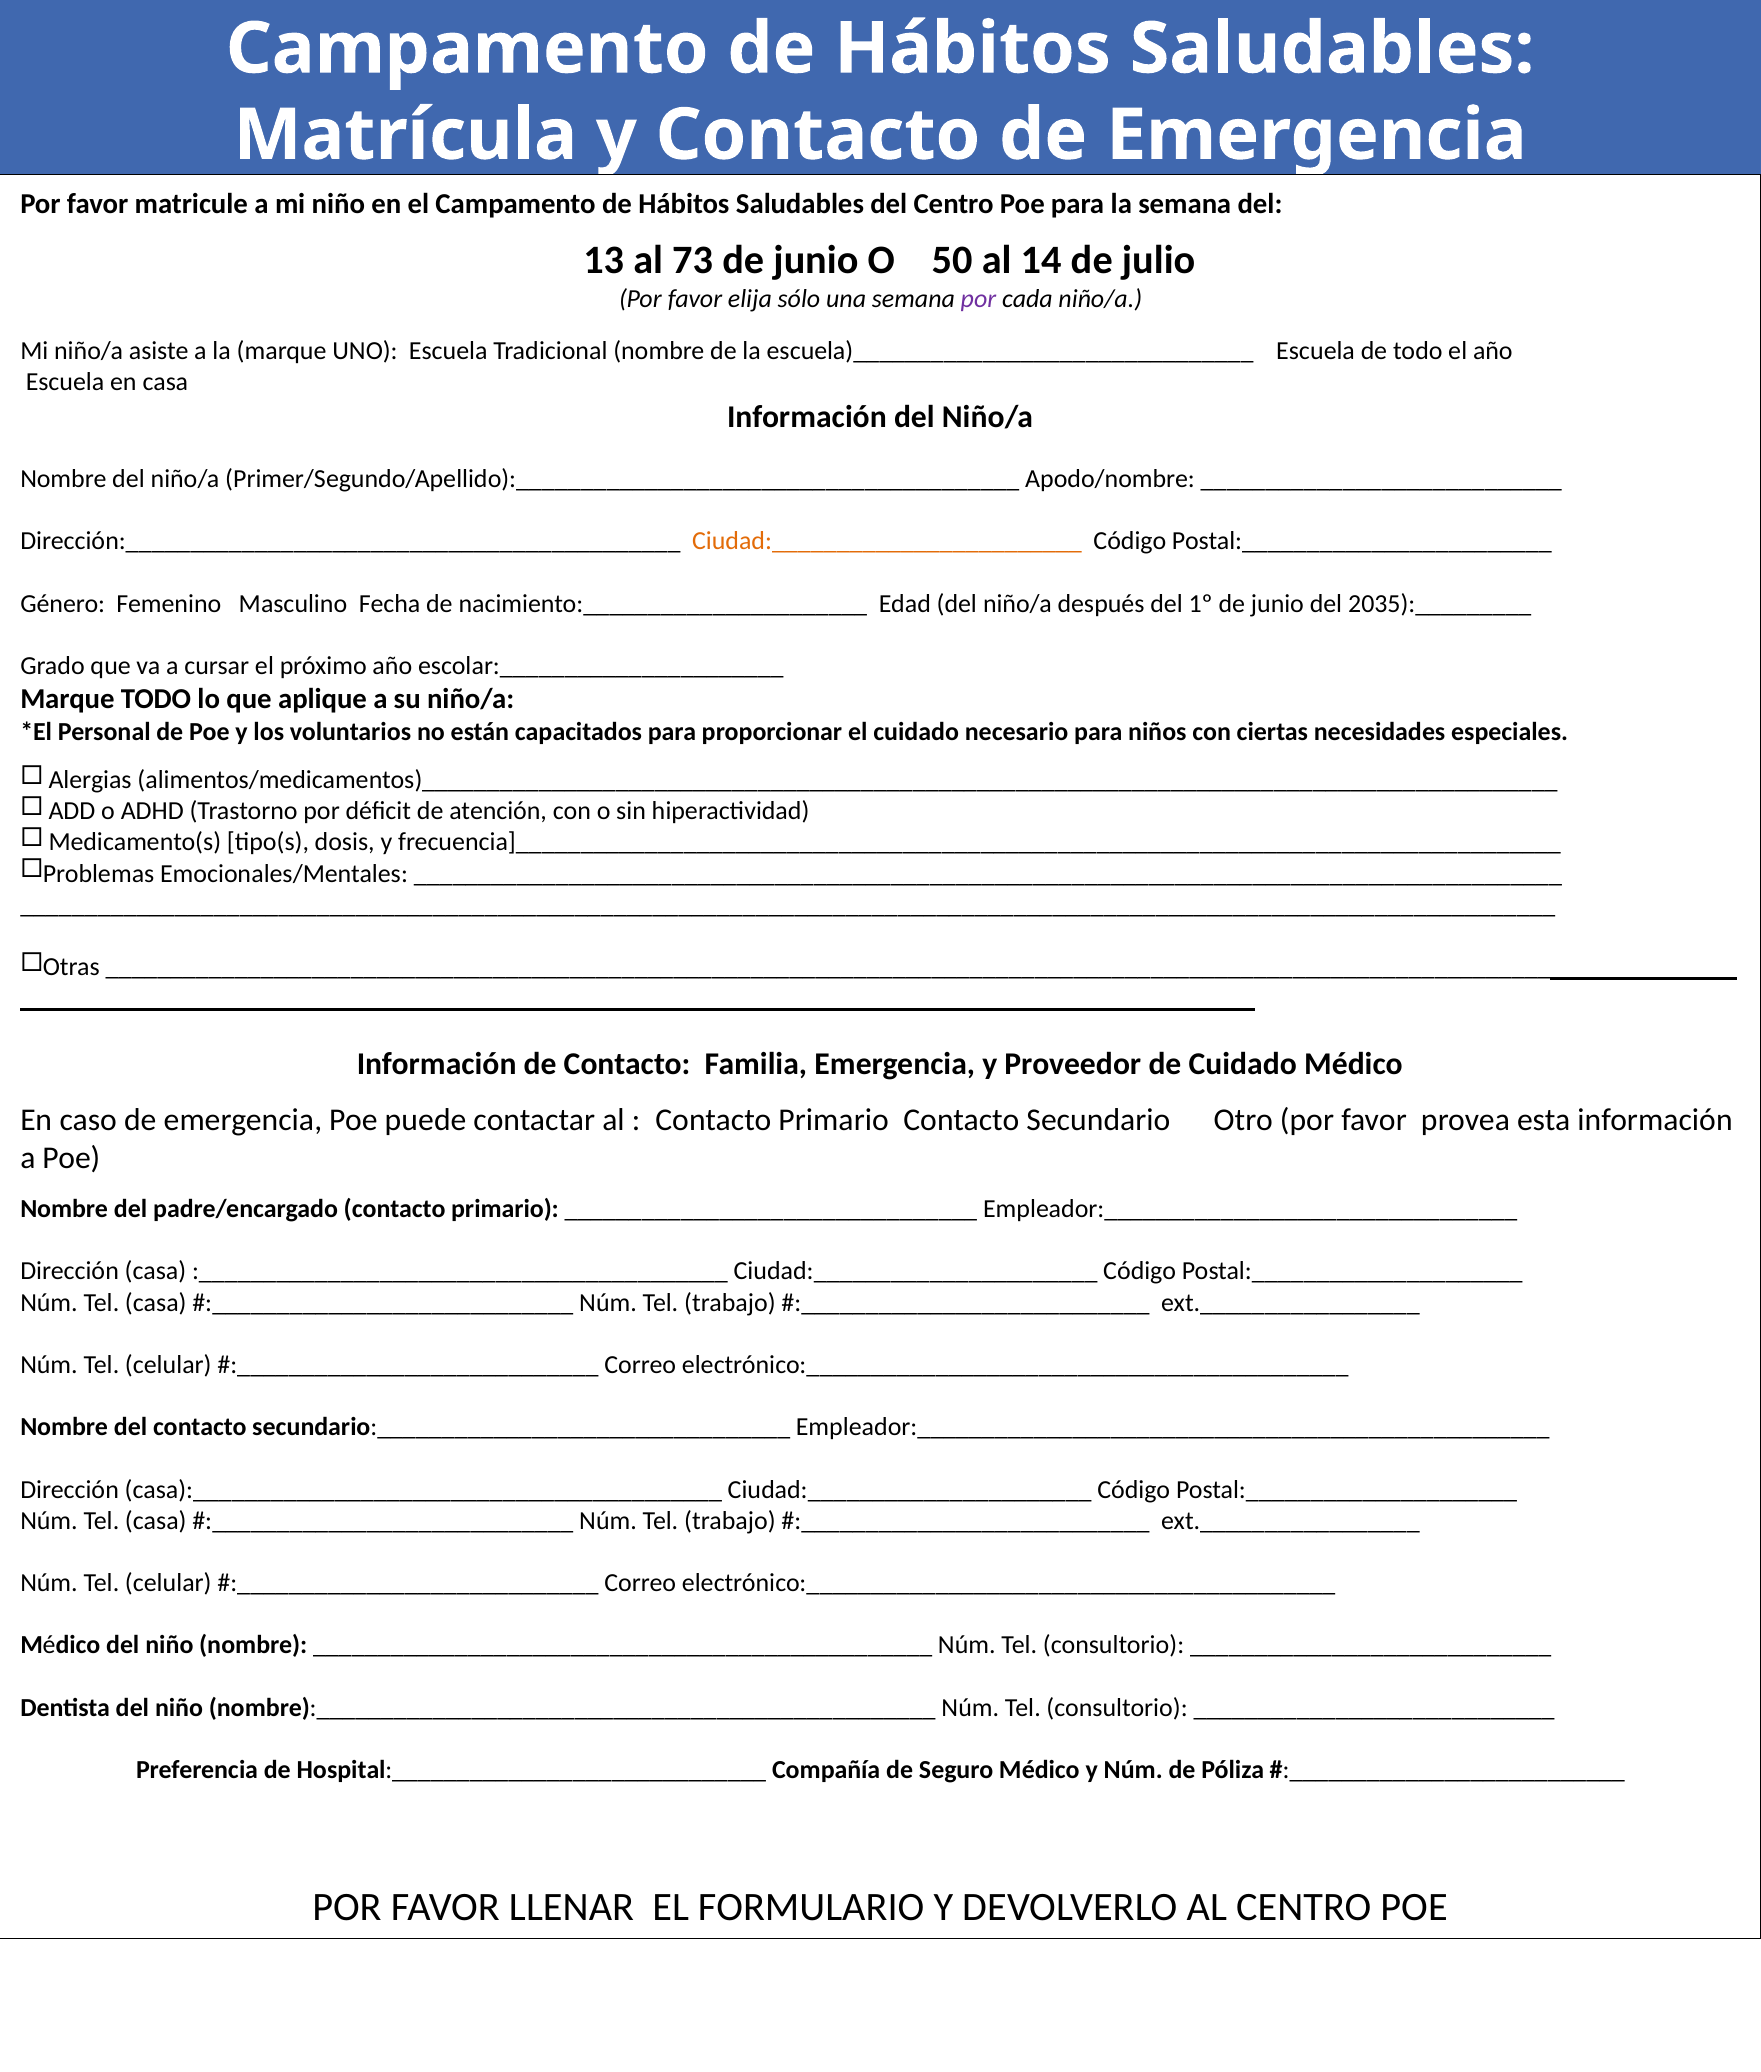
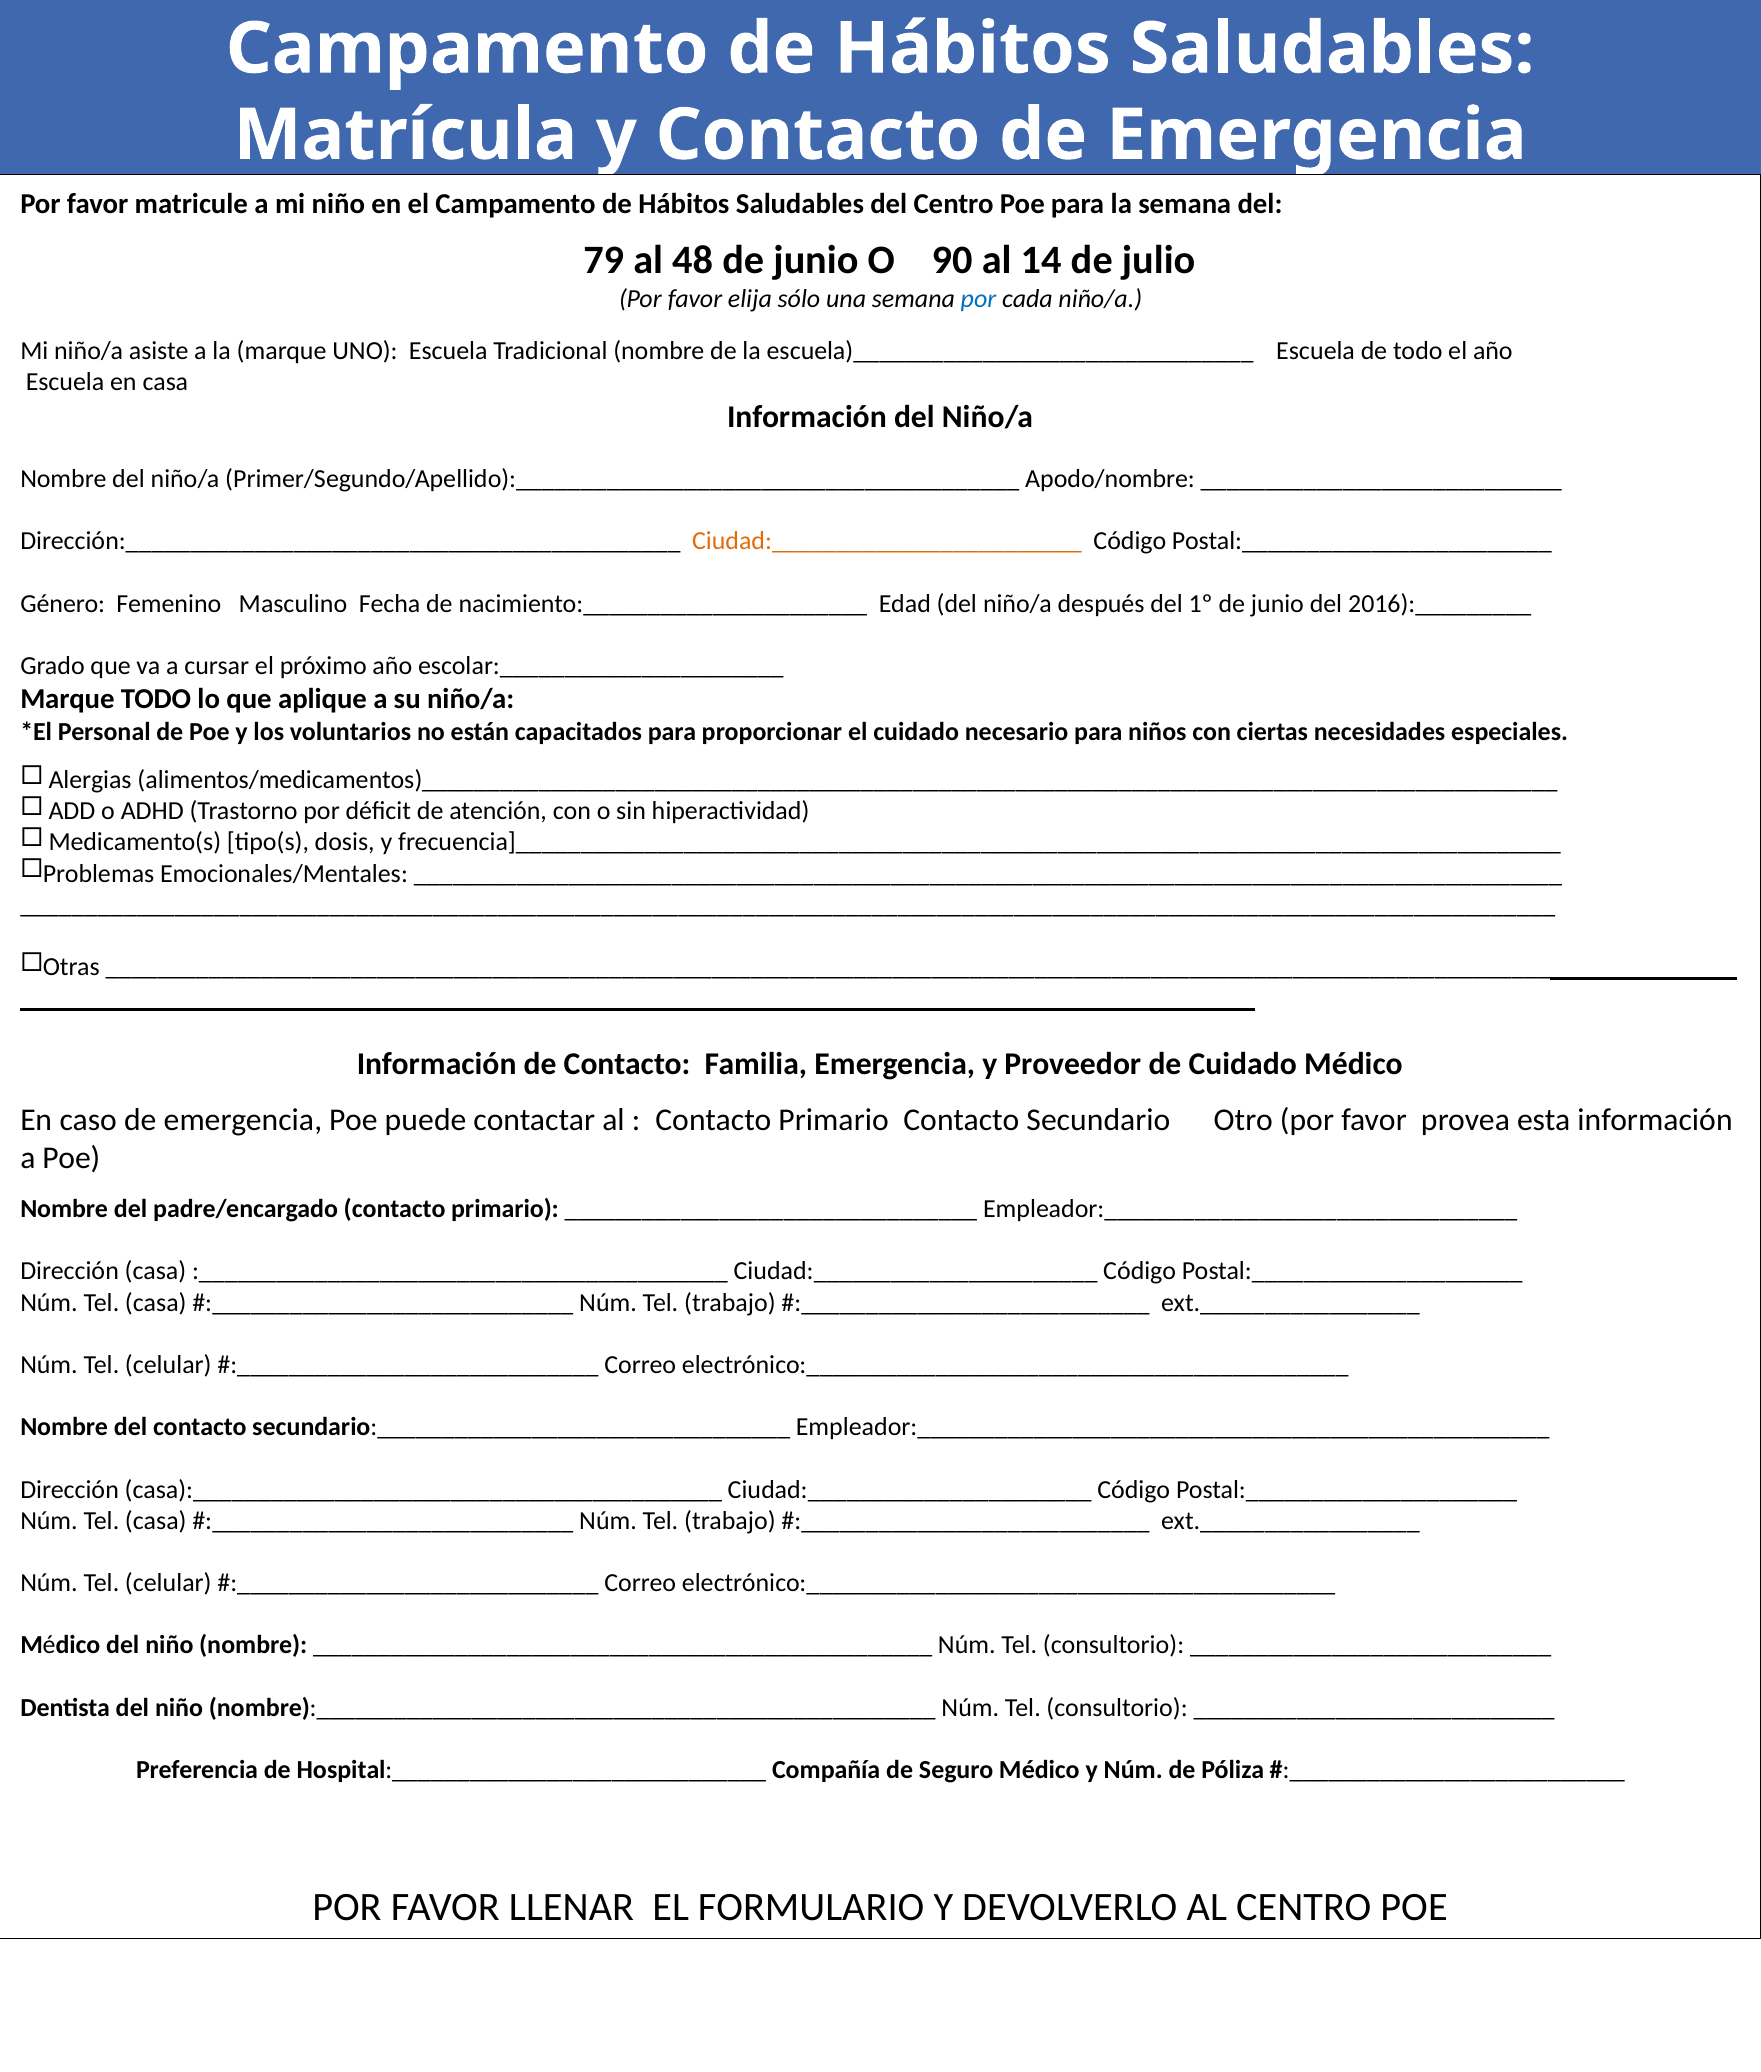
13: 13 -> 79 (604, 260)
73: 73 -> 48 (693, 260)
50: 50 -> 90 (952, 260)
por colour: purple -> blue (978, 299)
2035):_________: 2035):_________ -> 2016):_________ (1440, 604)
